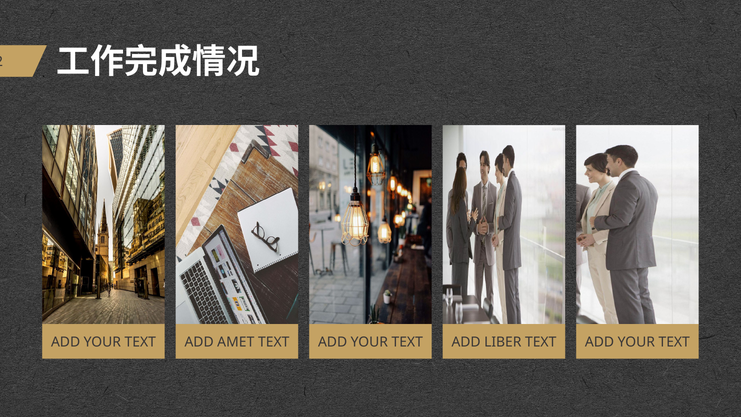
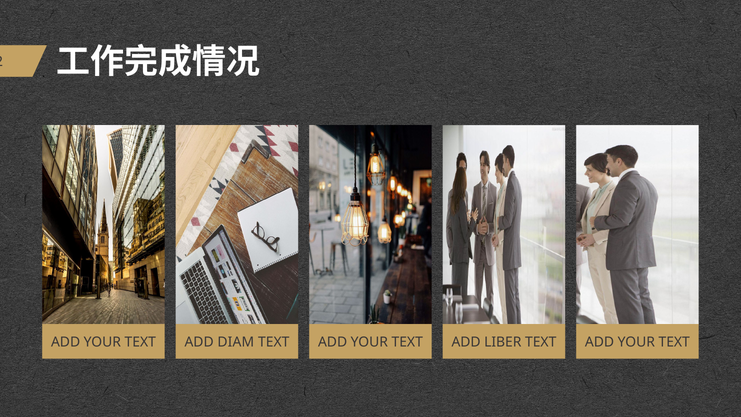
AMET: AMET -> DIAM (236, 342)
